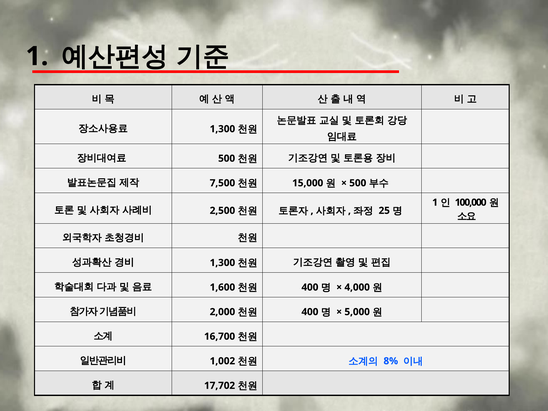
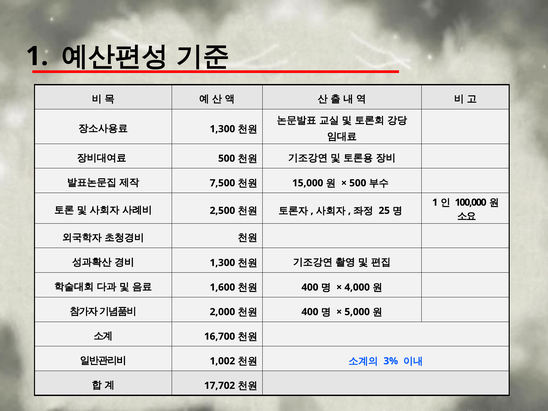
8%: 8% -> 3% (391, 361)
